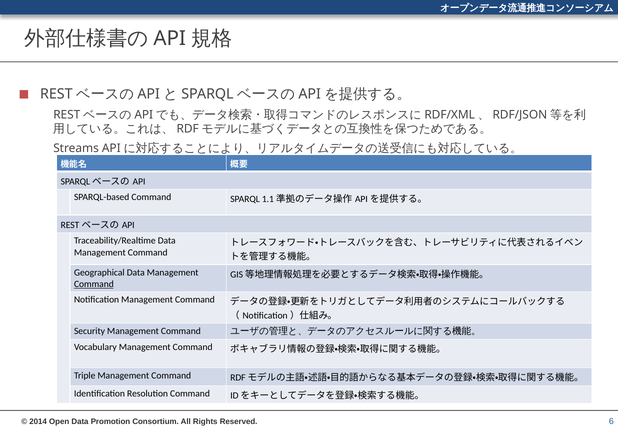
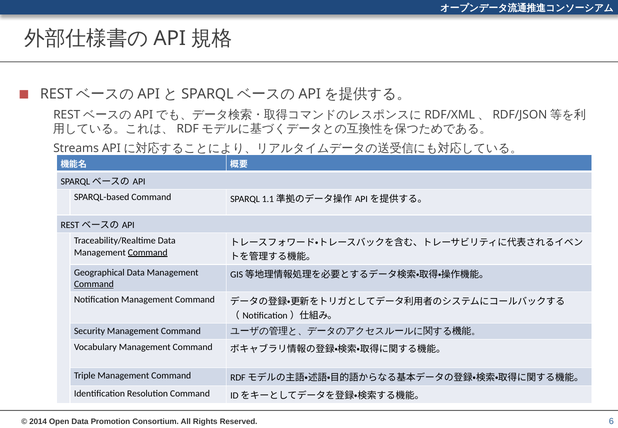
Command underline: none -> present (148, 252)
